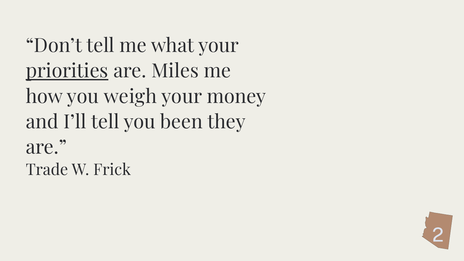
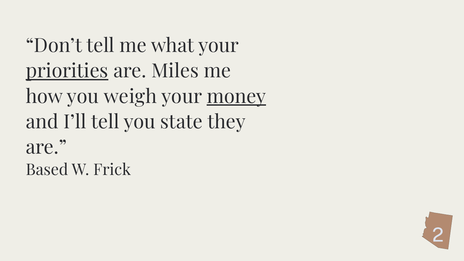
money underline: none -> present (236, 97)
been: been -> state (181, 122)
Trade: Trade -> Based (47, 170)
